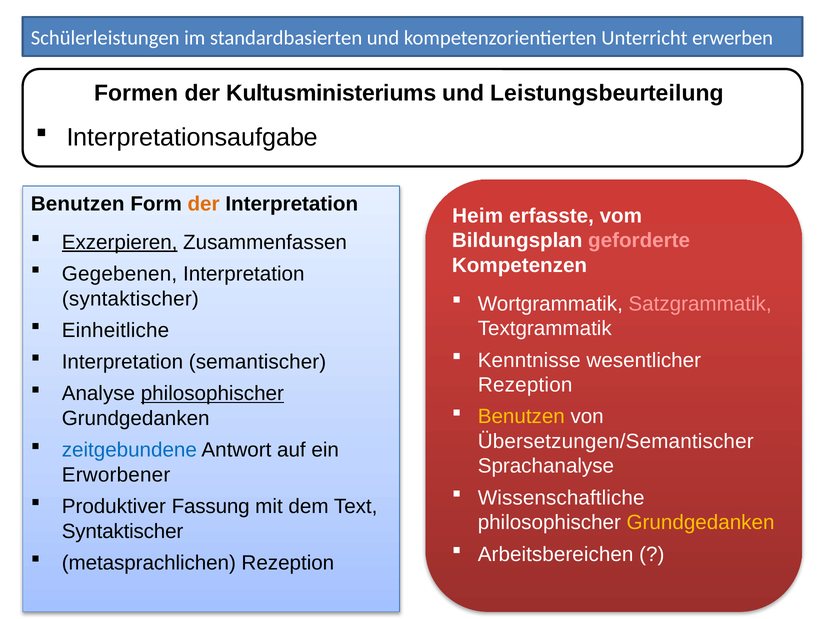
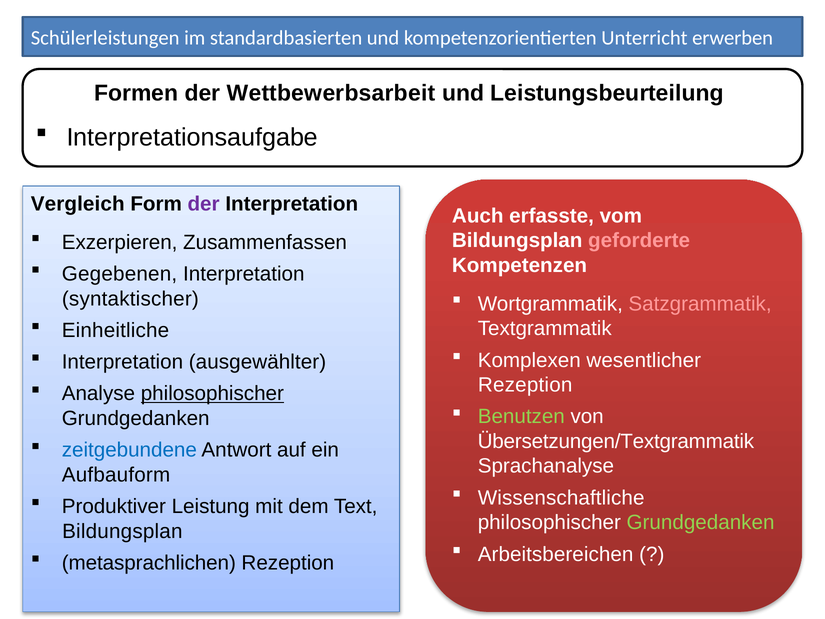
Kultusministeriums: Kultusministeriums -> Wettbewerbsarbeit (331, 93)
Benutzen: Benutzen -> Vergleich (78, 204)
der colour: orange -> purple (204, 204)
Heim: Heim -> Auch (478, 216)
Exzerpieren underline: present -> none (120, 242)
Kenntnisse: Kenntnisse -> Komplexen (529, 360)
semantischer: semantischer -> ausgewählter (257, 362)
Benutzen colour: yellow -> light green (521, 416)
Übersetzungen/Semantischer: Übersetzungen/Semantischer -> Übersetzungen/Textgrammatik (616, 441)
Erworbener: Erworbener -> Aufbauform (116, 475)
Fassung: Fassung -> Leistung (211, 506)
Grundgedanken colour: yellow -> light green (701, 522)
Syntaktischer: Syntaktischer -> Bildungsplan (122, 531)
